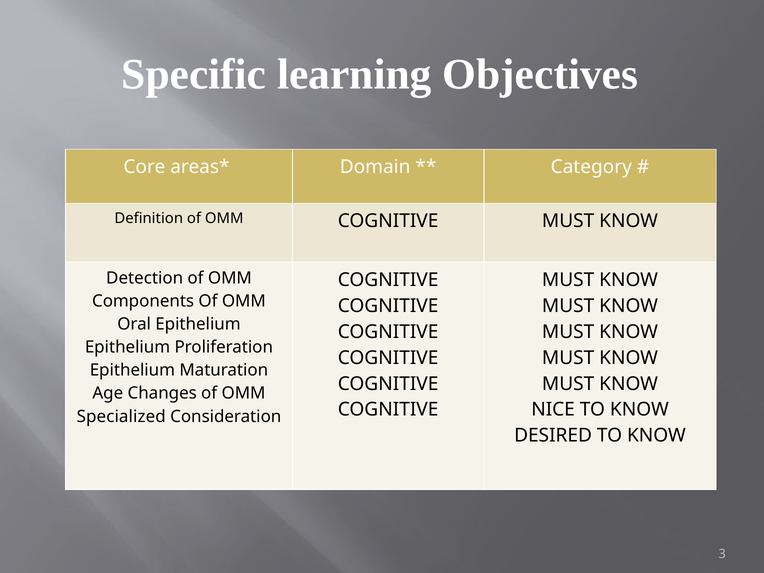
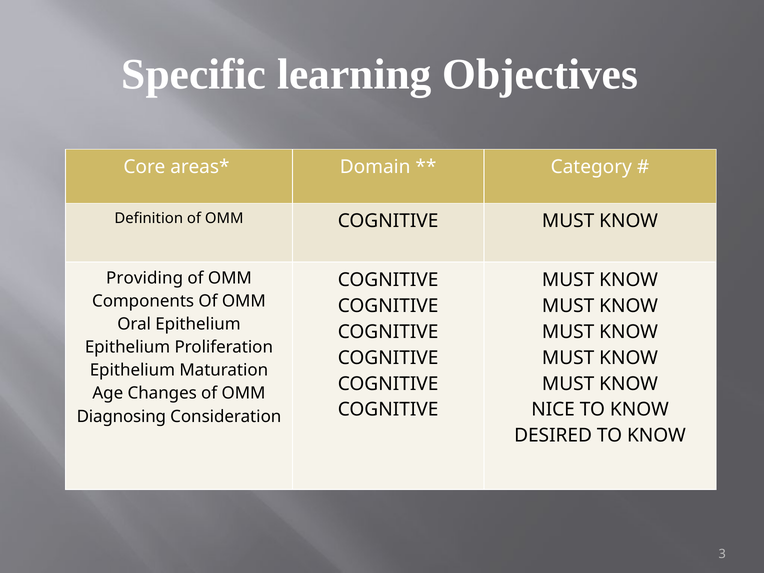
Detection: Detection -> Providing (145, 278)
Specialized: Specialized -> Diagnosing (121, 416)
